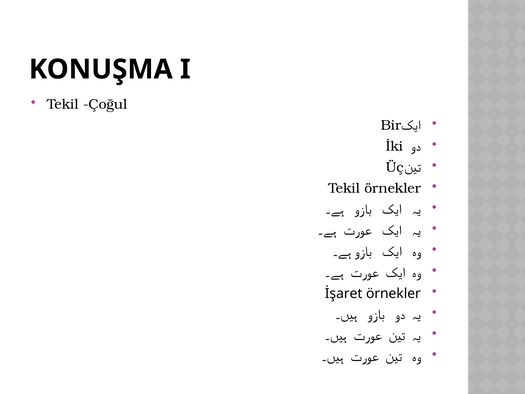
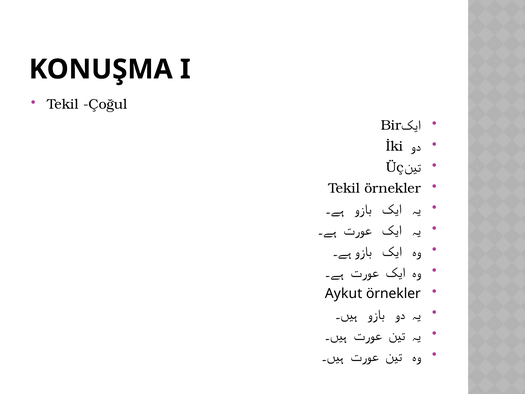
İşaret: İşaret -> Aykut (344, 293)
